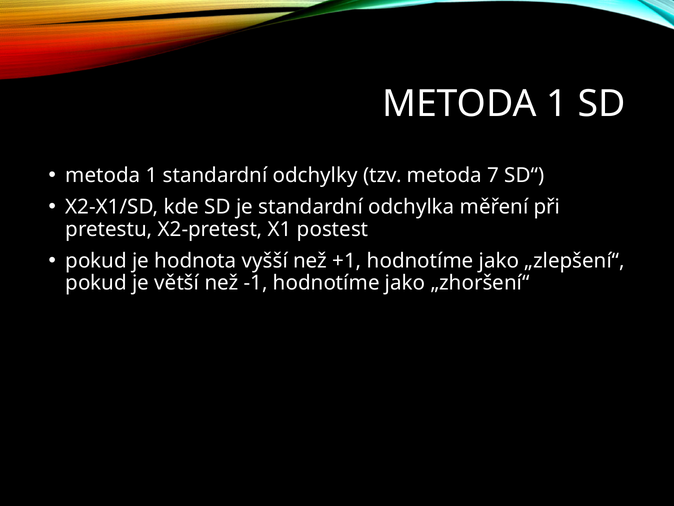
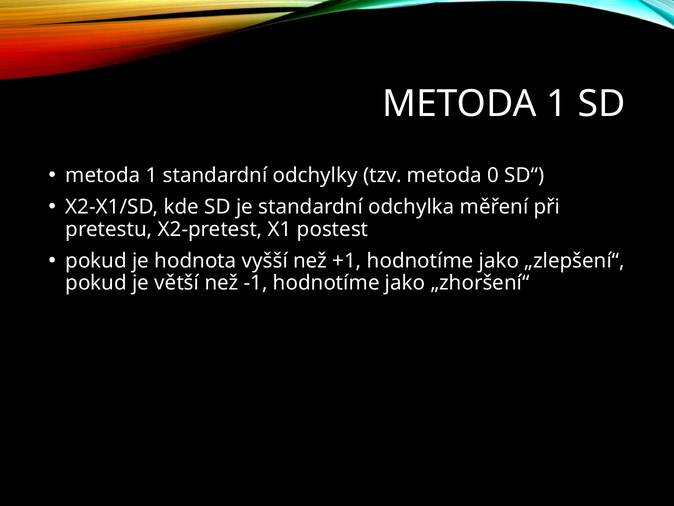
7: 7 -> 0 (493, 175)
